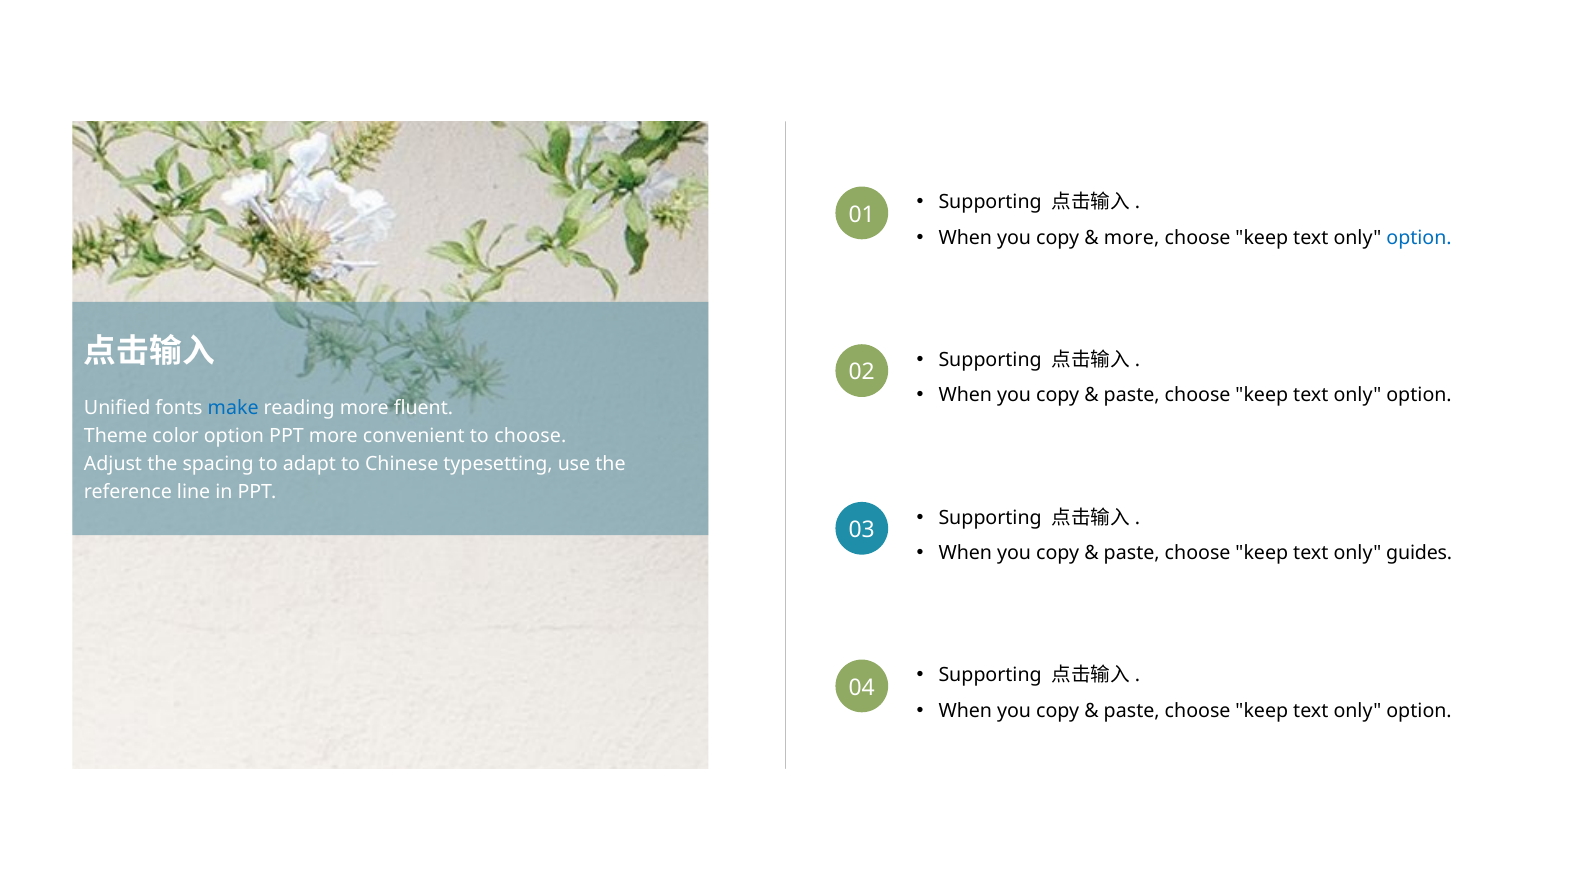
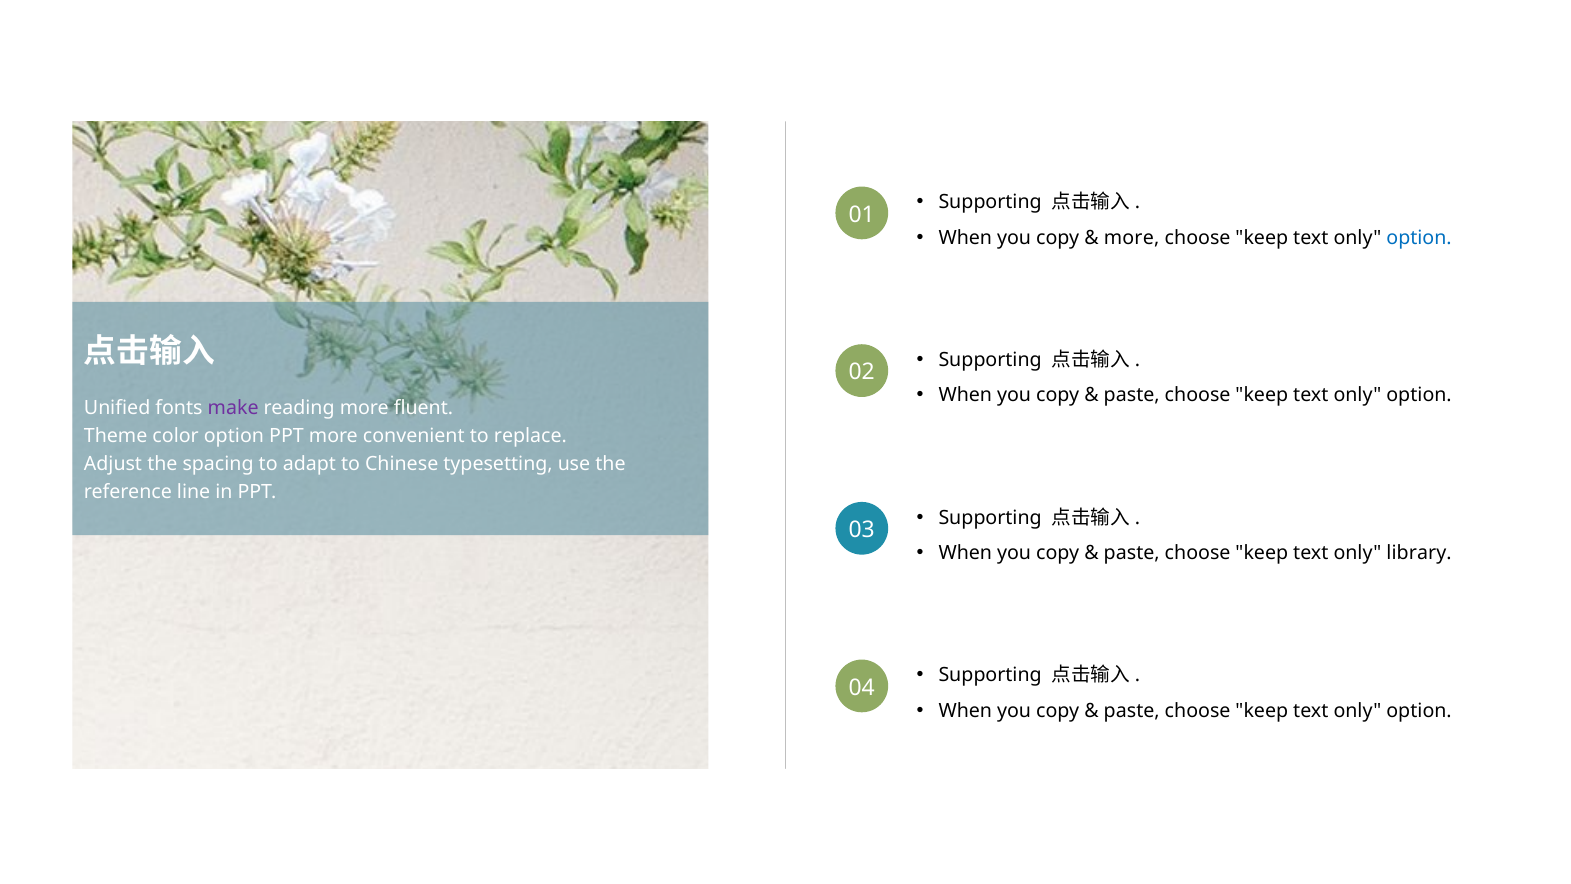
make colour: blue -> purple (233, 407)
to choose: choose -> replace (530, 436)
guides: guides -> library (1419, 553)
